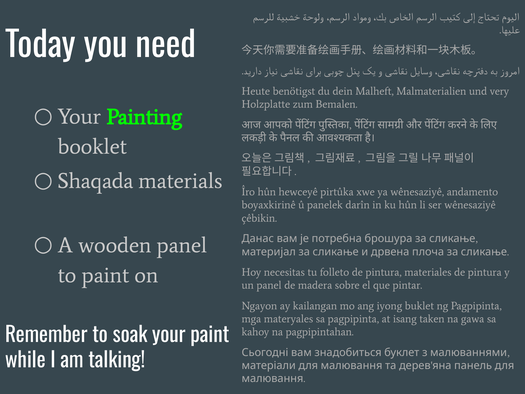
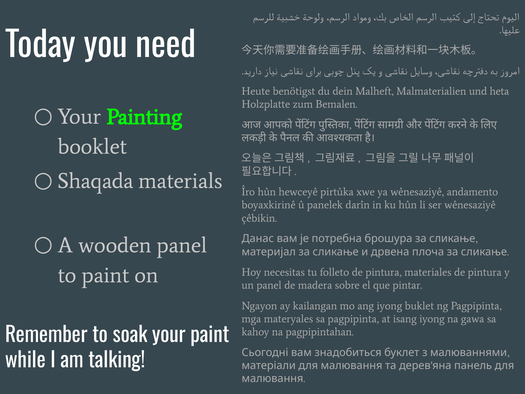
very: very -> heta (499, 91)
isang taken: taken -> iyong (432, 319)
